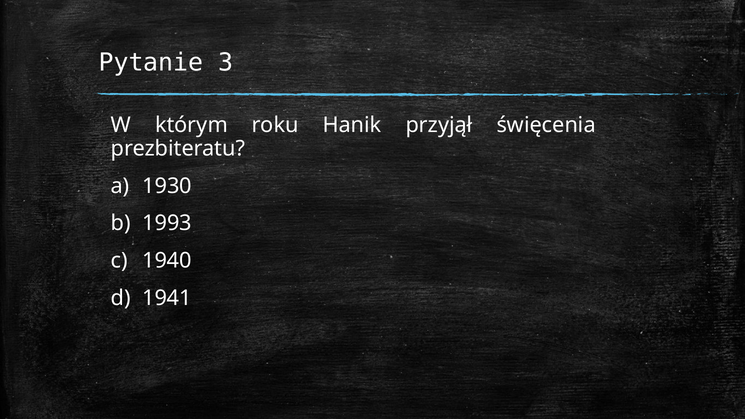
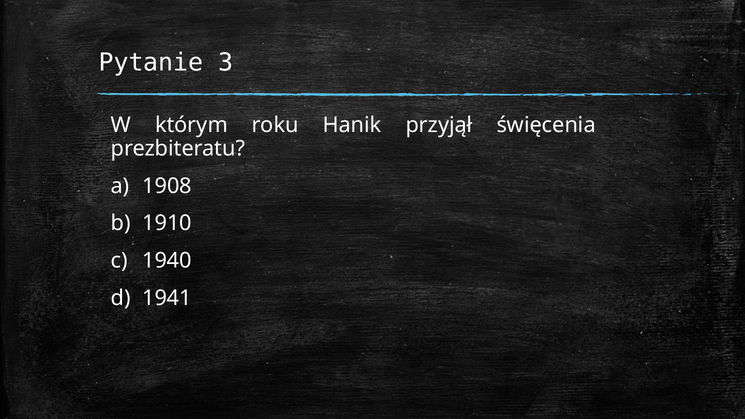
1930: 1930 -> 1908 (167, 186)
1993: 1993 -> 1910 (167, 223)
